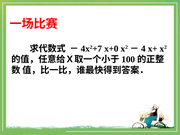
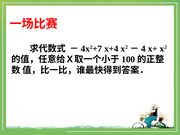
x+0: x+0 -> x+4 (111, 49)
